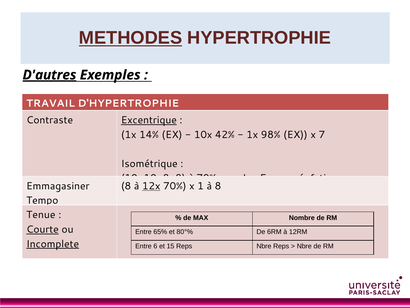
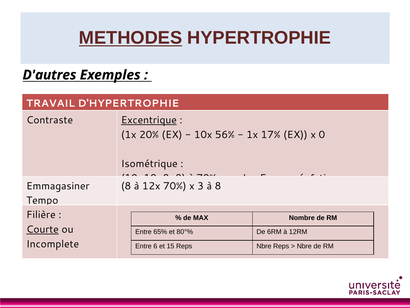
D'autres underline: present -> none (49, 75)
14%: 14% -> 20% (149, 135)
42%: 42% -> 56% (225, 135)
98%: 98% -> 17% (271, 135)
7: 7 -> 0 (322, 135)
12x underline: present -> none (151, 186)
1: 1 -> 3 (201, 186)
Tenue: Tenue -> Filière (41, 215)
Incomplete underline: present -> none (53, 244)
